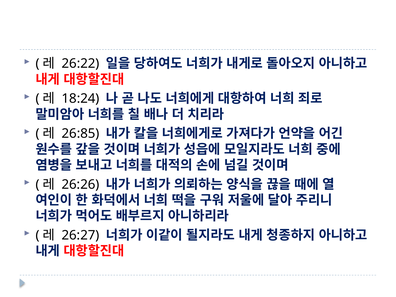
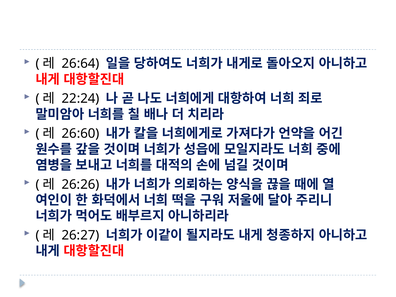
26:22: 26:22 -> 26:64 (81, 64)
18:24: 18:24 -> 22:24 (81, 99)
26:85: 26:85 -> 26:60 (81, 134)
